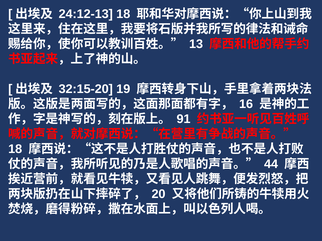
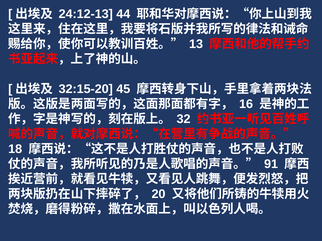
24:12-13 18: 18 -> 44 (123, 14)
19: 19 -> 45 (123, 89)
91: 91 -> 32 (184, 119)
44: 44 -> 91 (271, 164)
